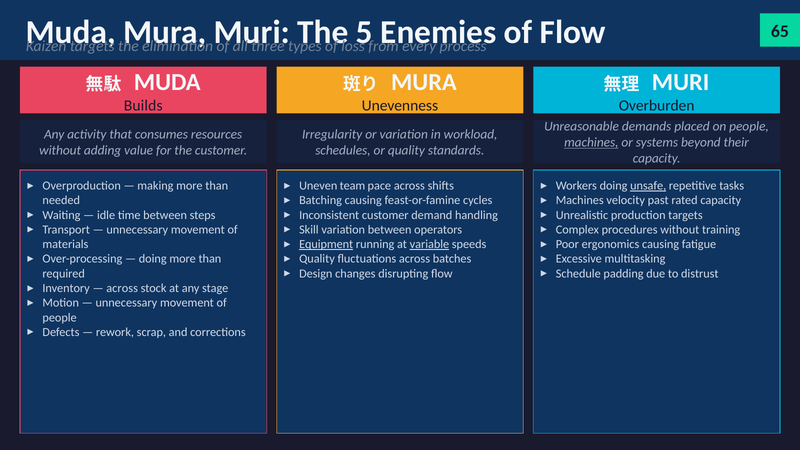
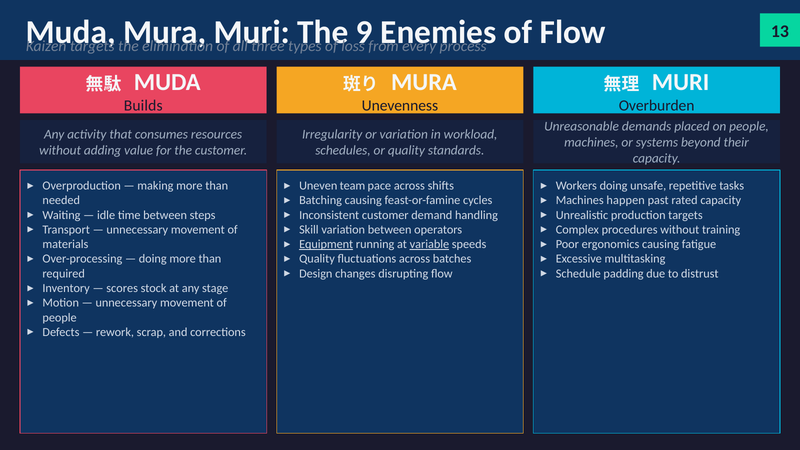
5: 5 -> 9 (364, 32)
65: 65 -> 13 (780, 31)
machines underline: present -> none (591, 143)
unsafe underline: present -> none (648, 186)
velocity: velocity -> happen (626, 200)
across: across -> scores (122, 288)
